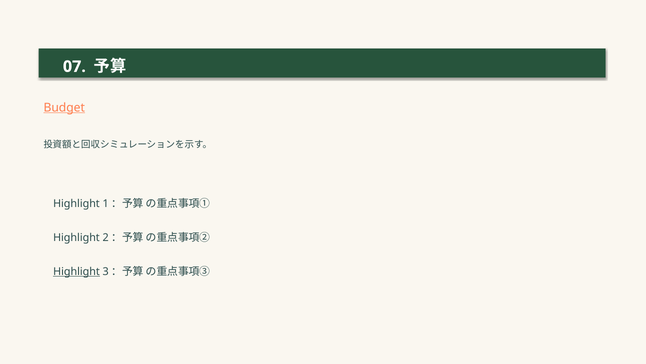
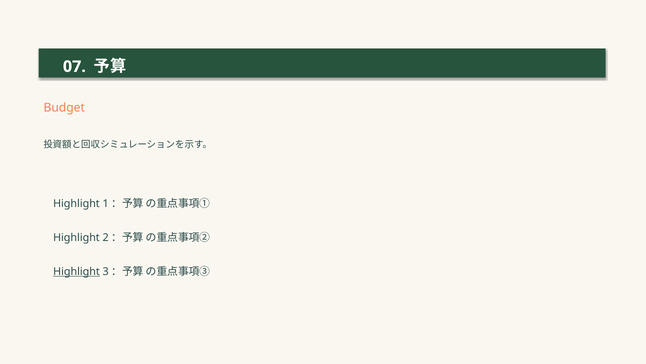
Budget underline: present -> none (64, 107)
